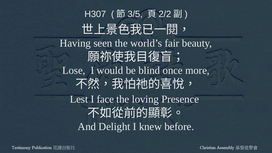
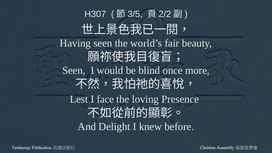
Lose: Lose -> Seen (74, 71)
